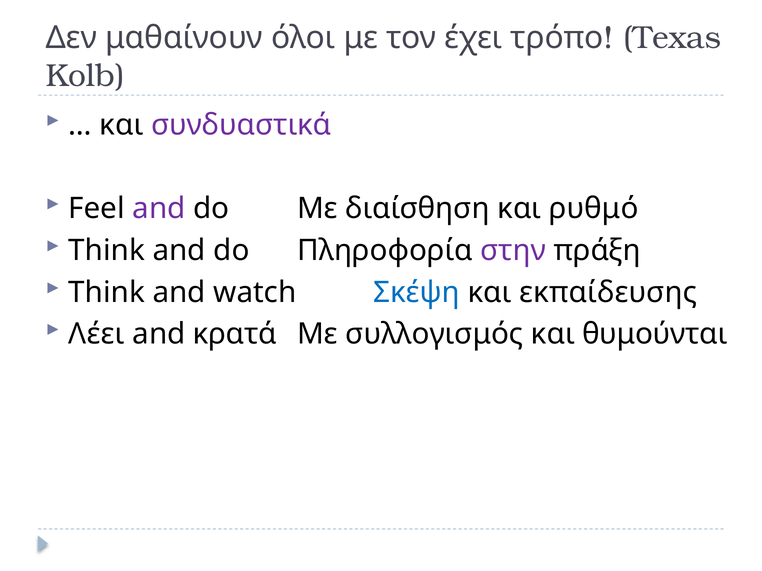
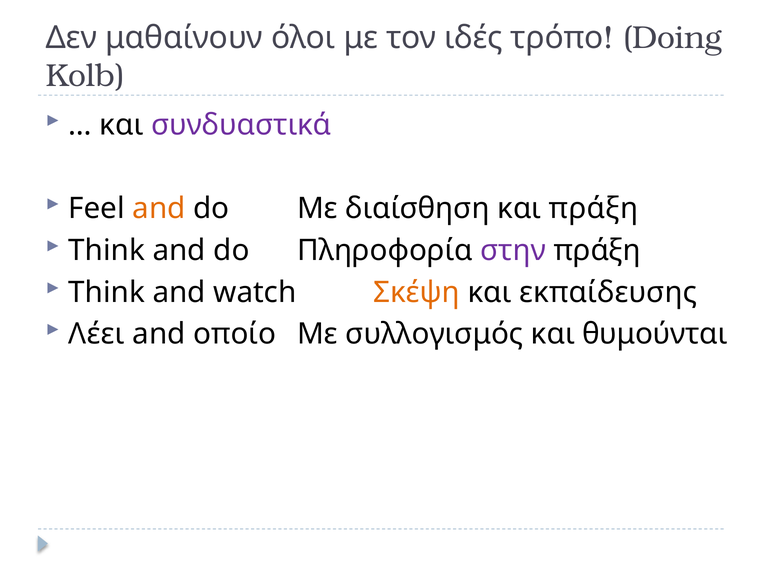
έχει: έχει -> ιδές (473, 38)
Texas: Texas -> Doing (672, 38)
and colour: purple -> orange (159, 209)
και ρυθμό: ρυθμό -> πράξη (594, 209)
Σκέψη colour: blue -> orange (417, 293)
κρατά: κρατά -> οποίο (235, 334)
